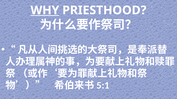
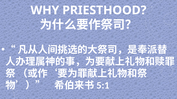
WHY underline: present -> none (45, 10)
